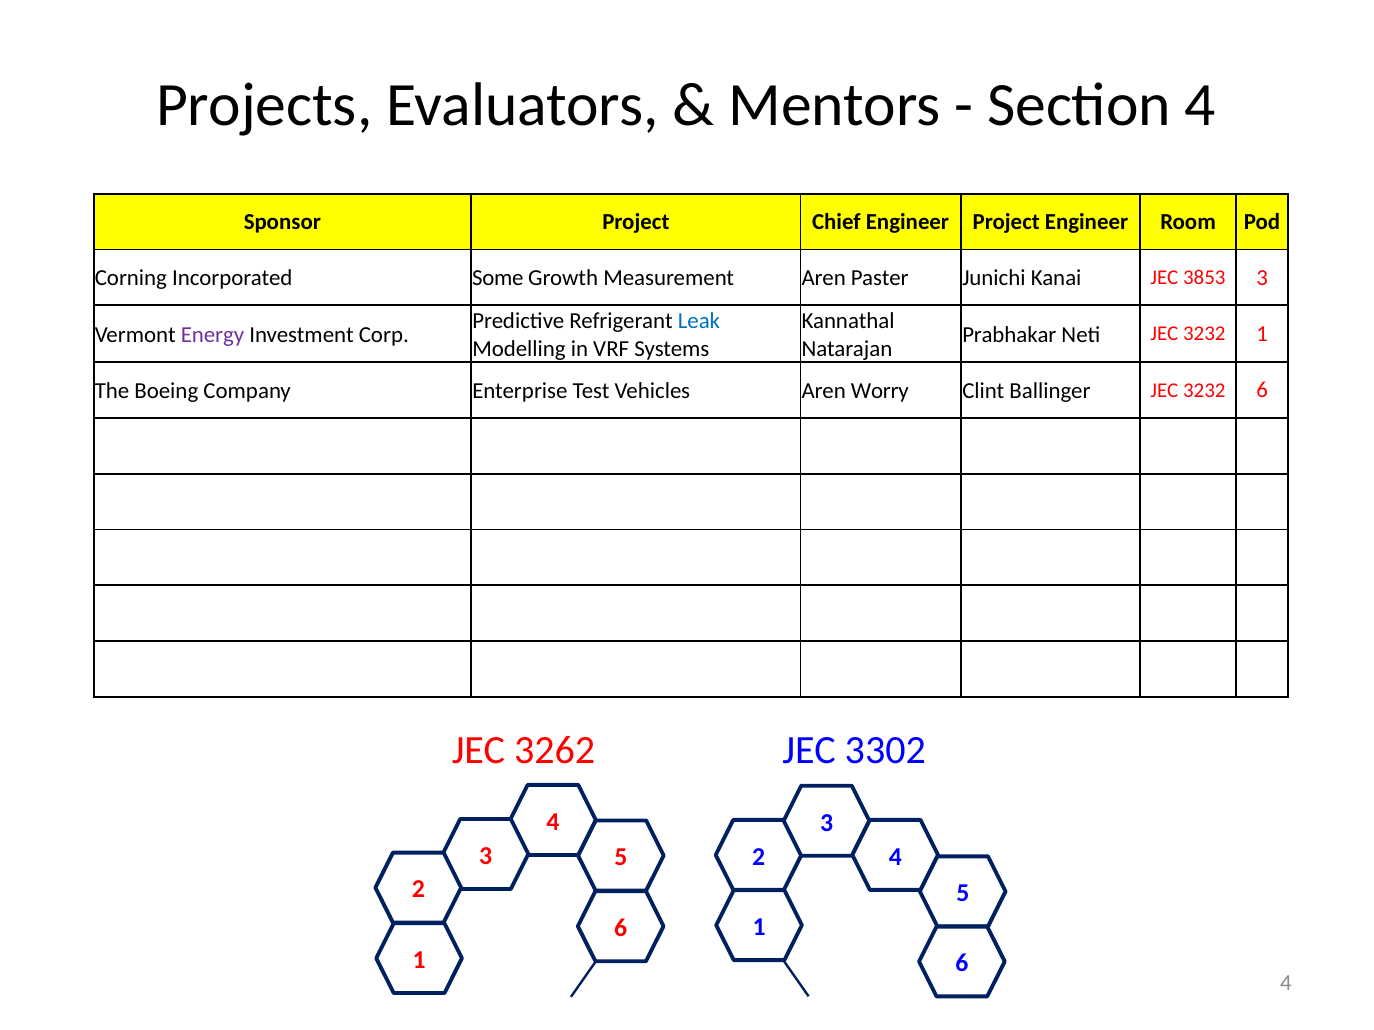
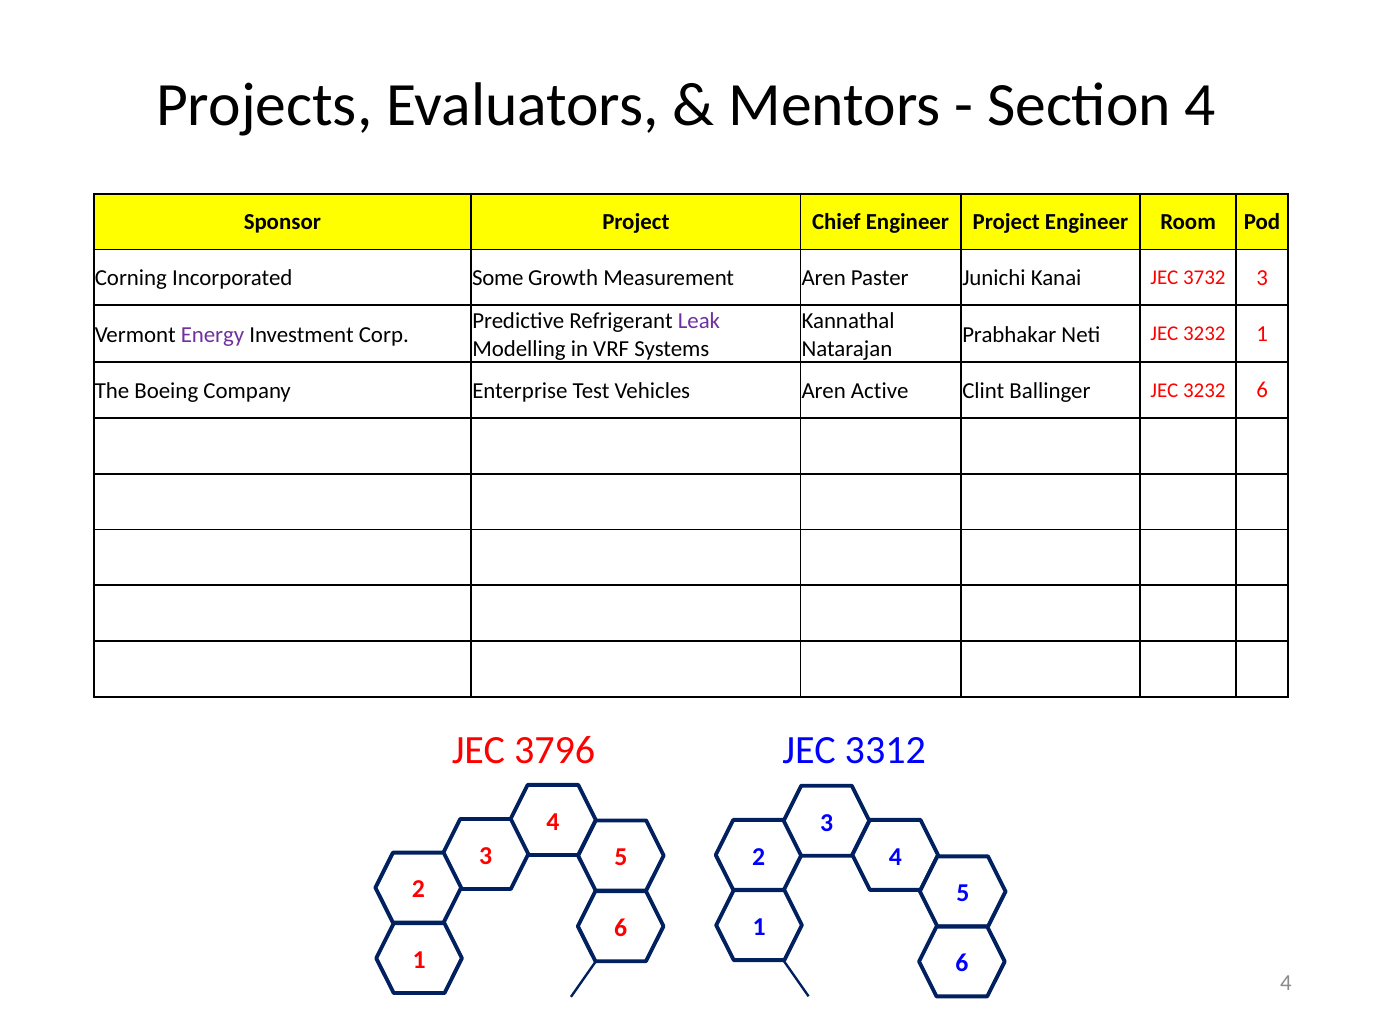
3853: 3853 -> 3732 (1204, 278)
Leak colour: blue -> purple (699, 321)
Worry: Worry -> Active (880, 391)
3262: 3262 -> 3796 (555, 751)
3302: 3302 -> 3312 (885, 750)
